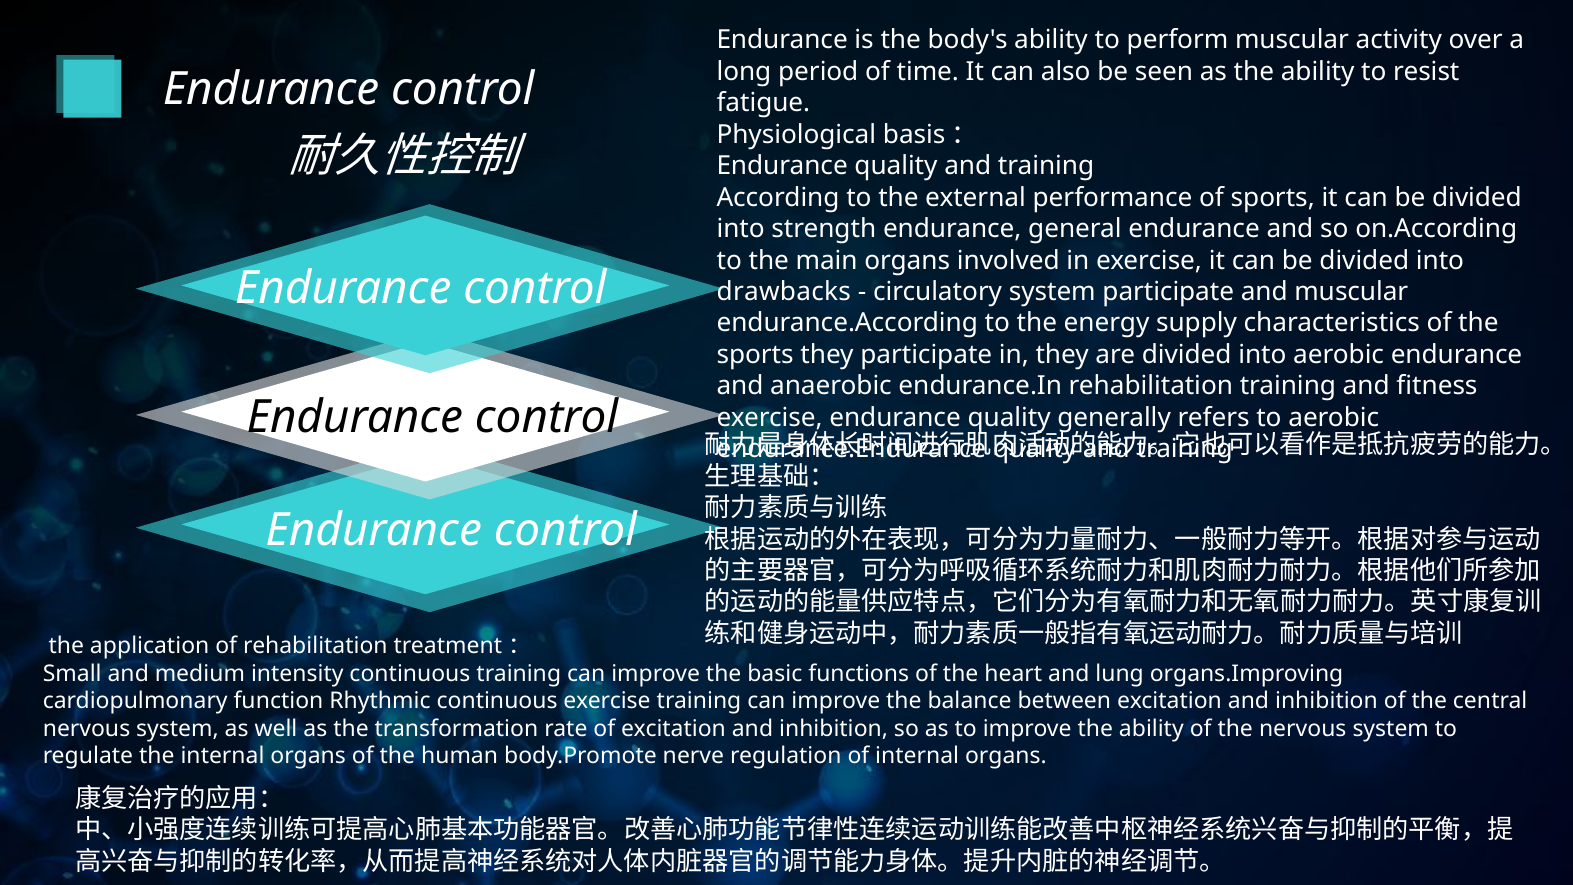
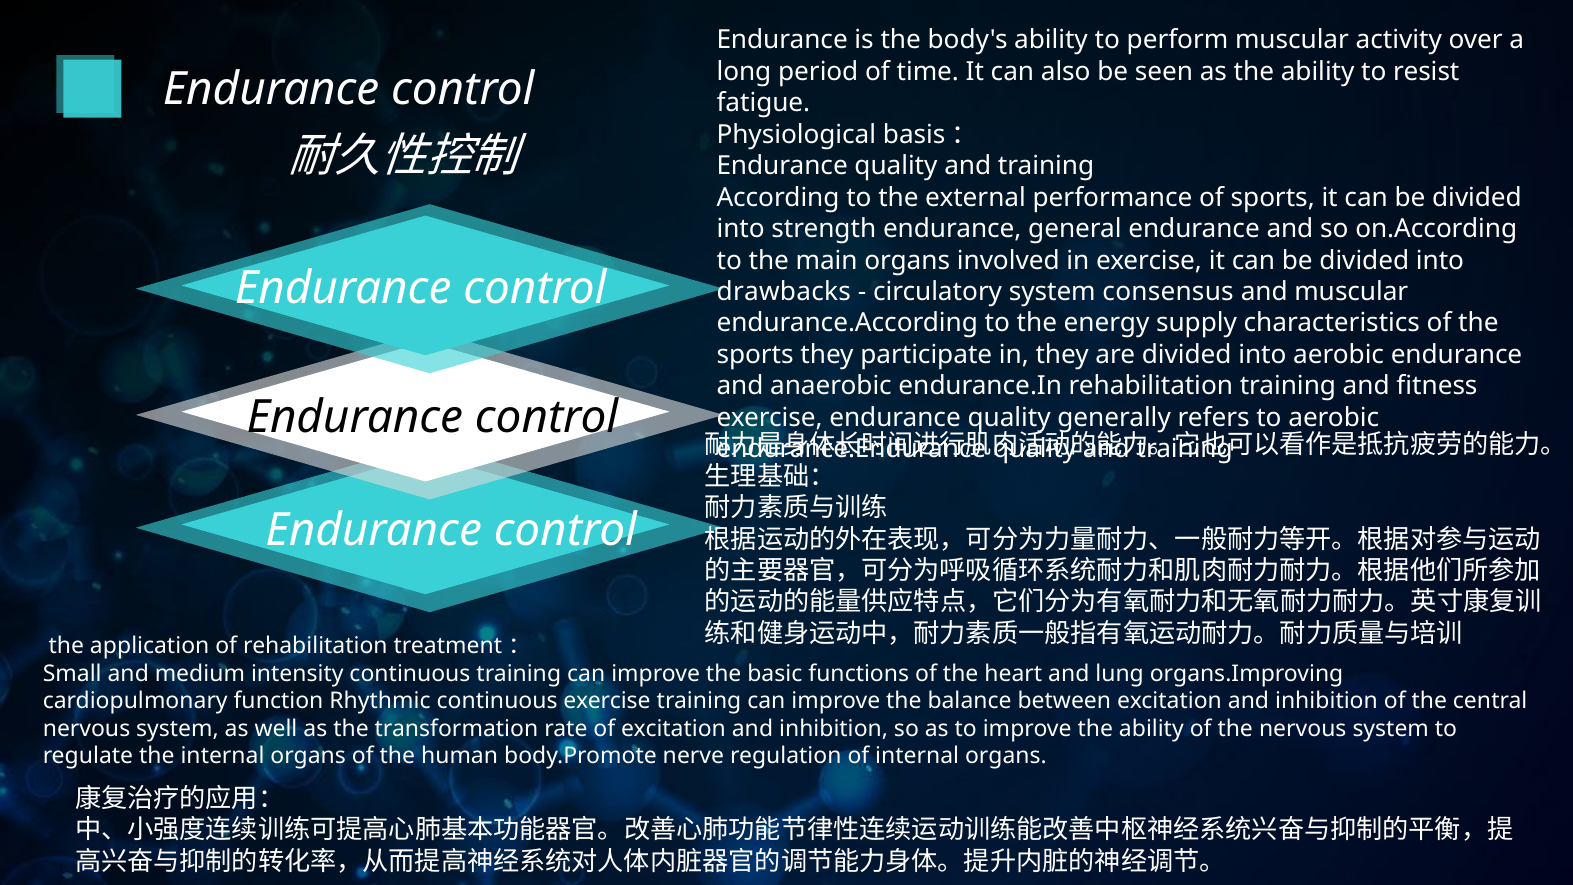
system participate: participate -> consensus (1168, 292)
